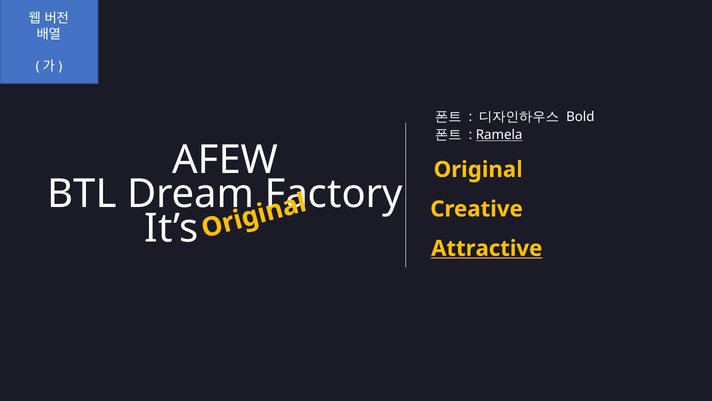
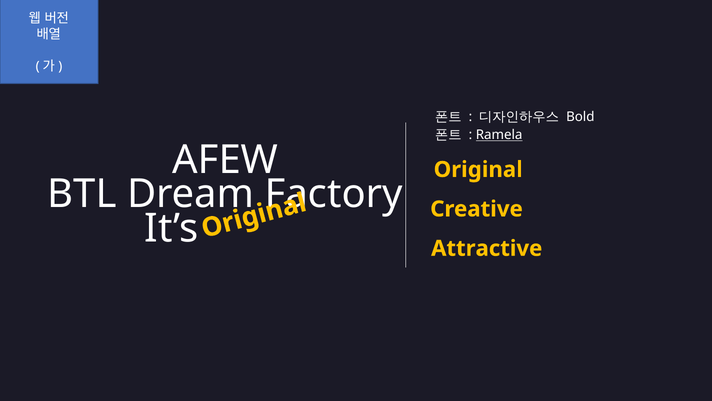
Attractive underline: present -> none (487, 248)
